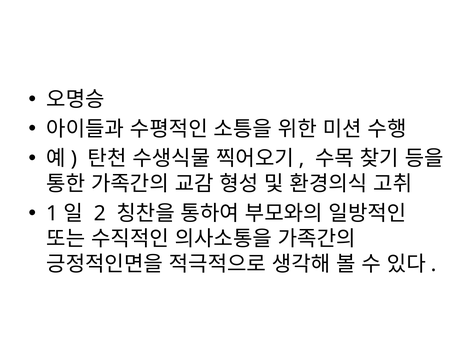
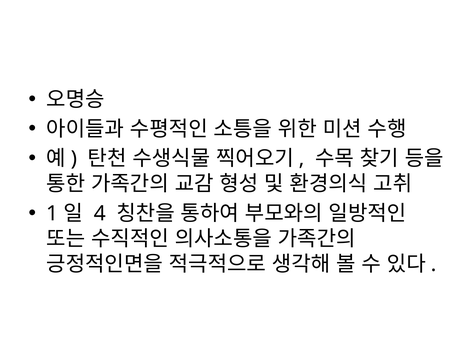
2: 2 -> 4 (100, 214)
